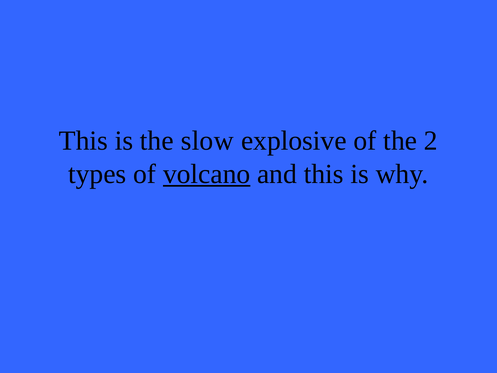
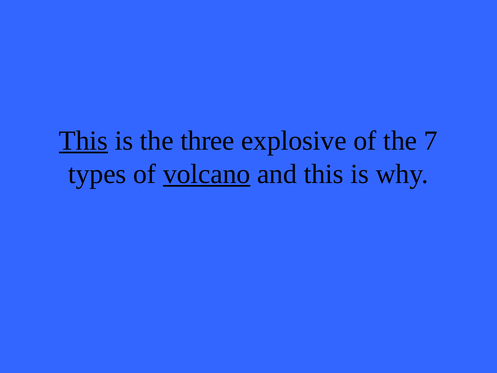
This underline: none -> present (83, 141)
slow: slow -> three (207, 141)
2: 2 -> 7 (431, 141)
